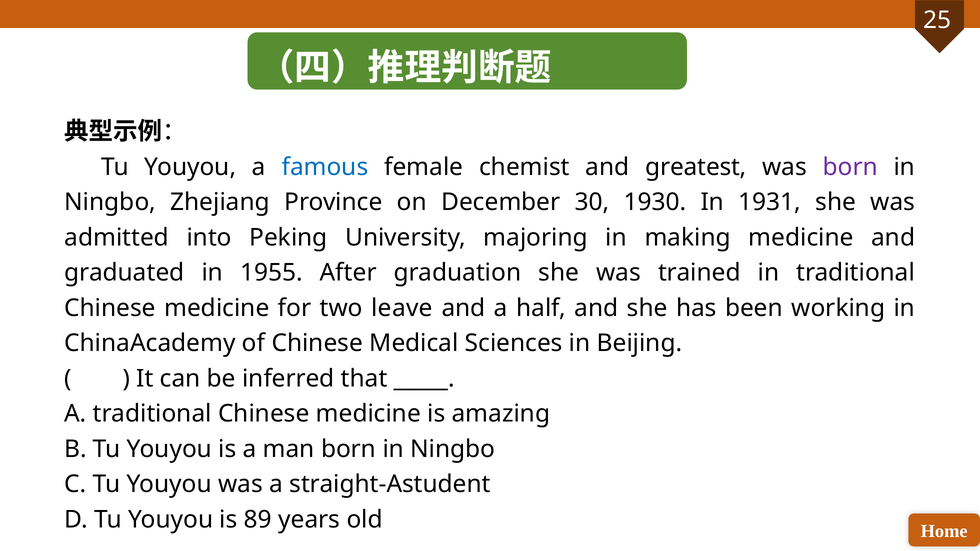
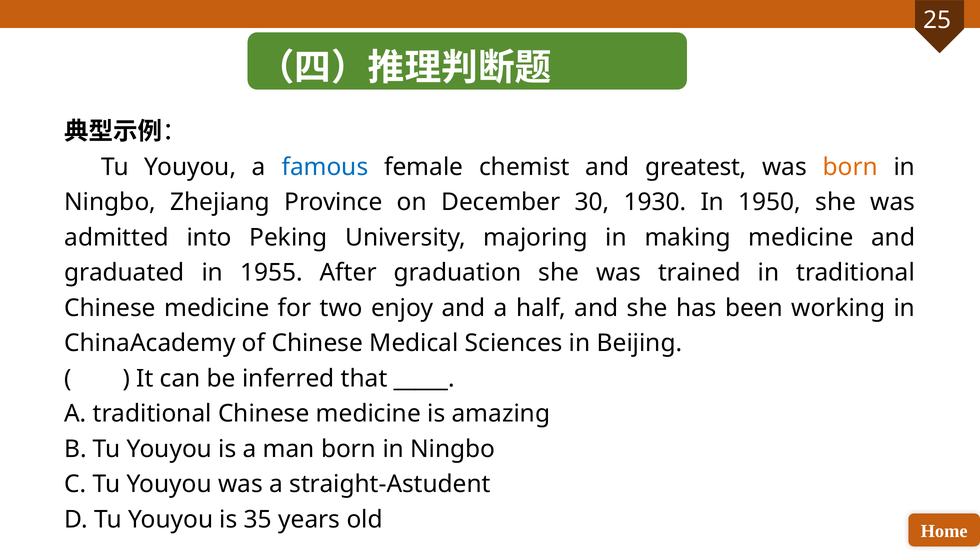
born colour: purple -> orange (850, 167)
1931: 1931 -> 1950 (770, 202)
leave: leave -> enjoy (402, 308)
89: 89 -> 35 (258, 520)
